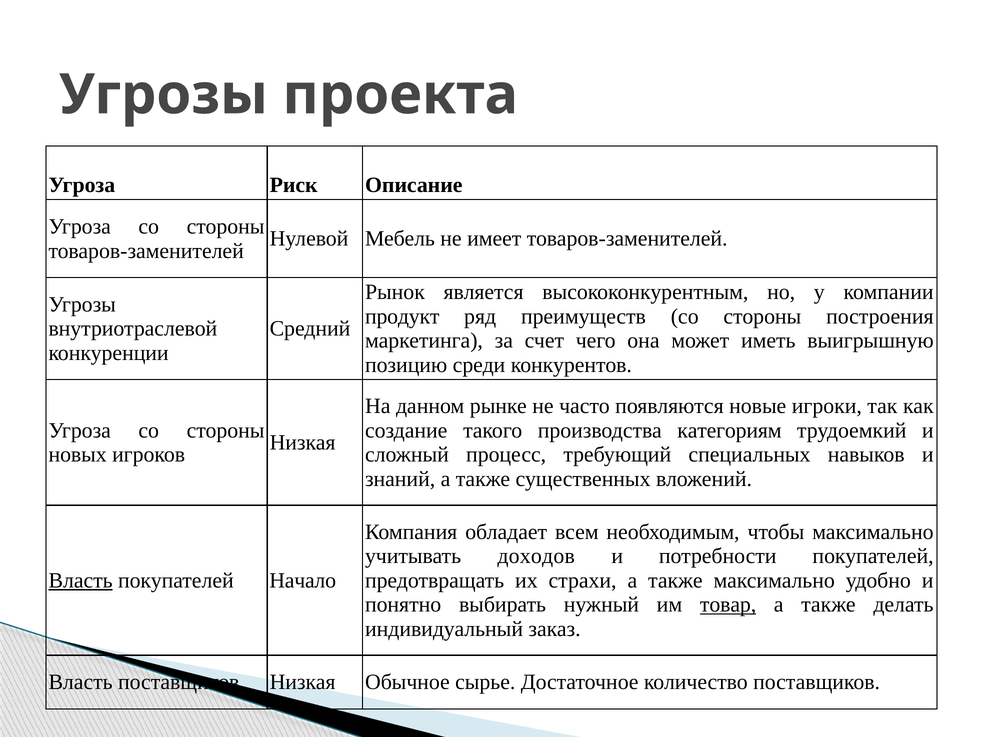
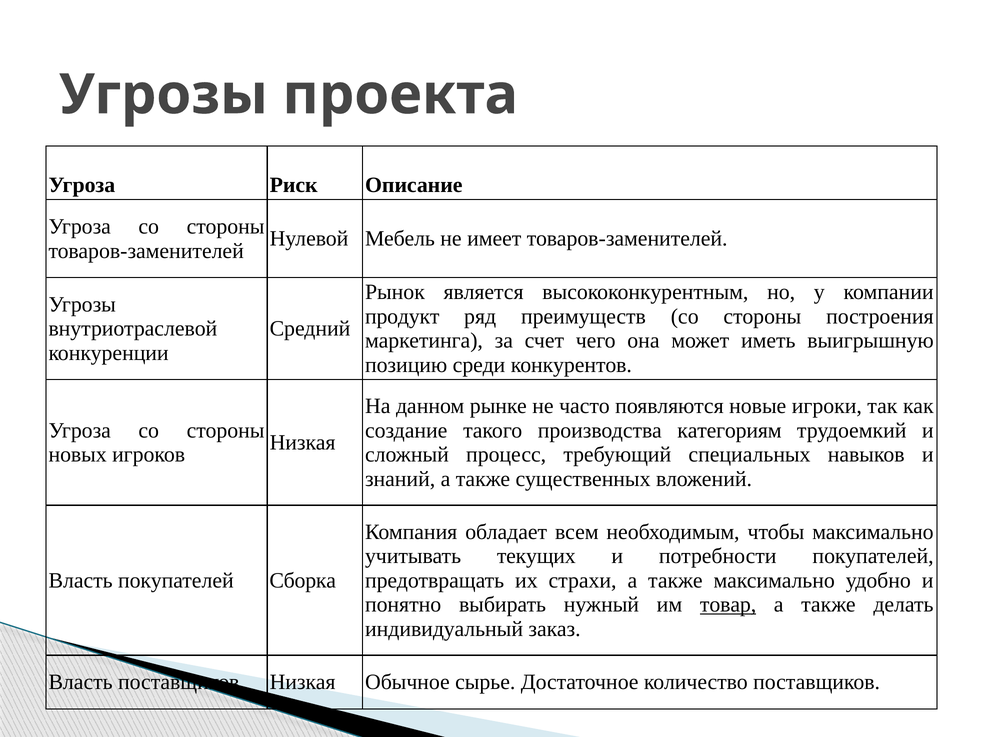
доходов: доходов -> текущих (536, 556)
Власть underline: present -> none (81, 581)
Начало: Начало -> Сборка (303, 581)
